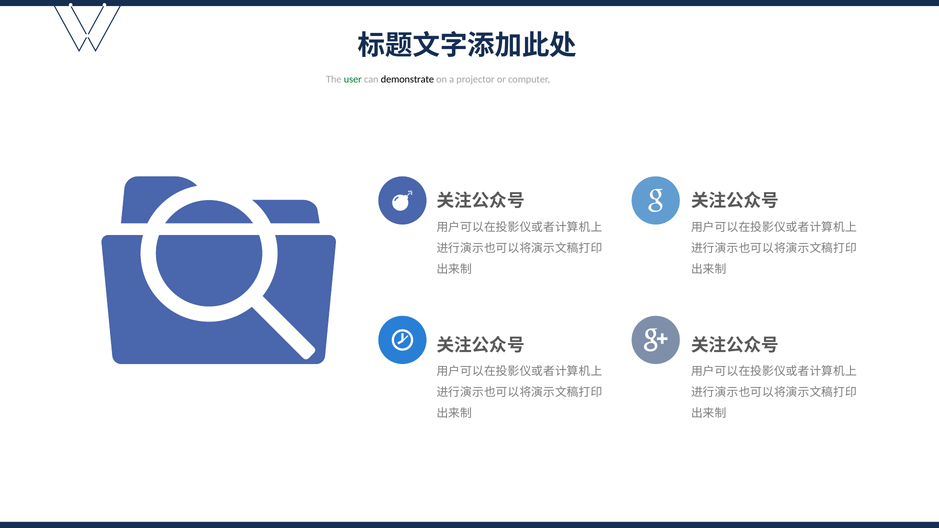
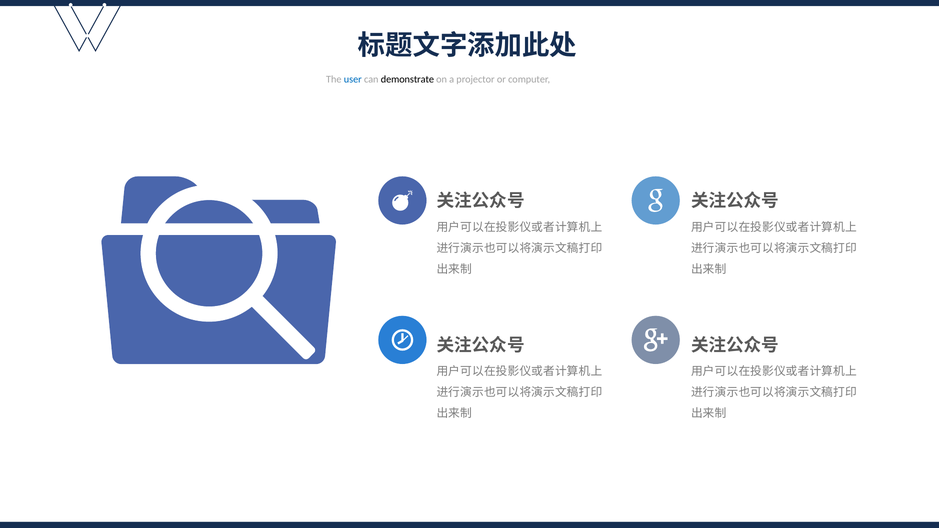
user colour: green -> blue (353, 79)
